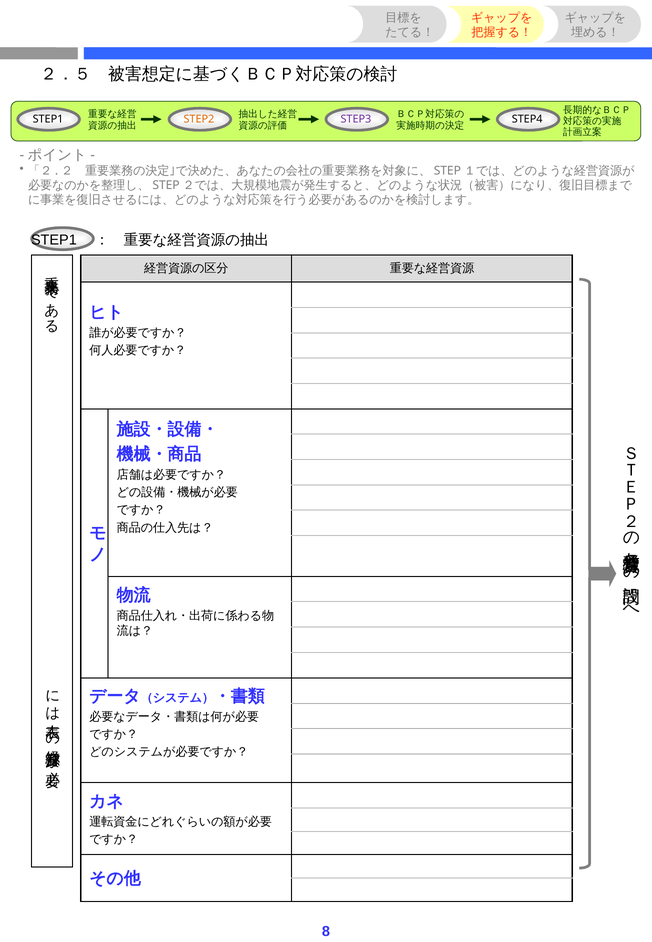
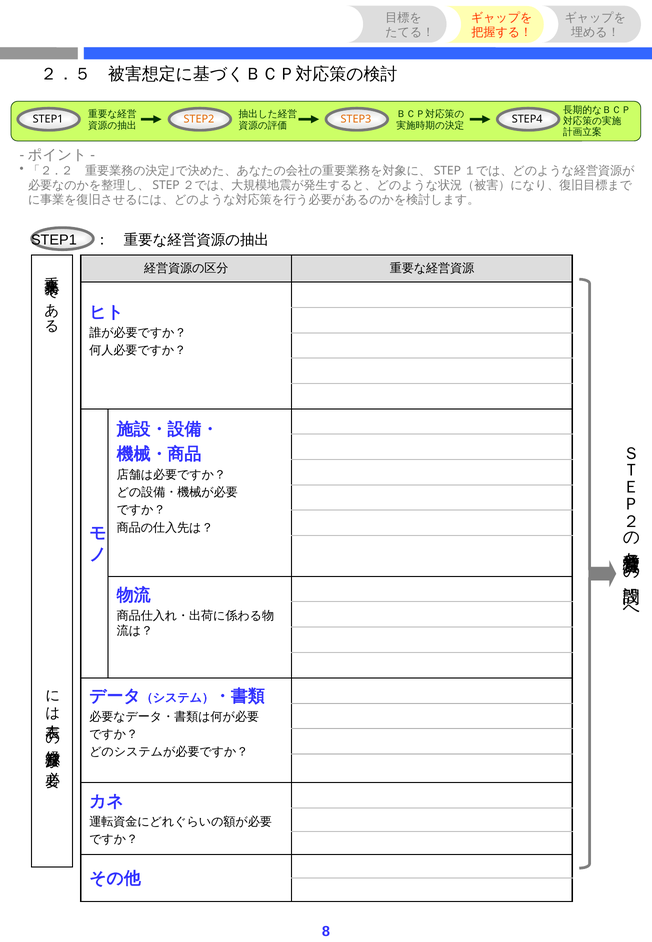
STEP3 colour: purple -> orange (356, 119)
